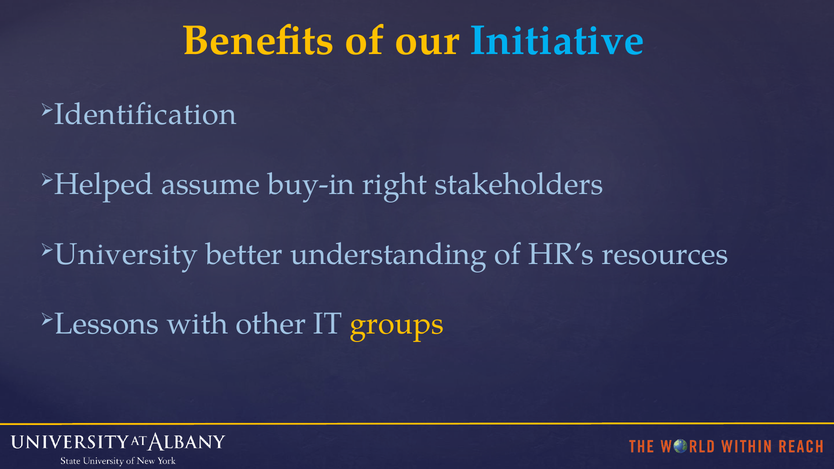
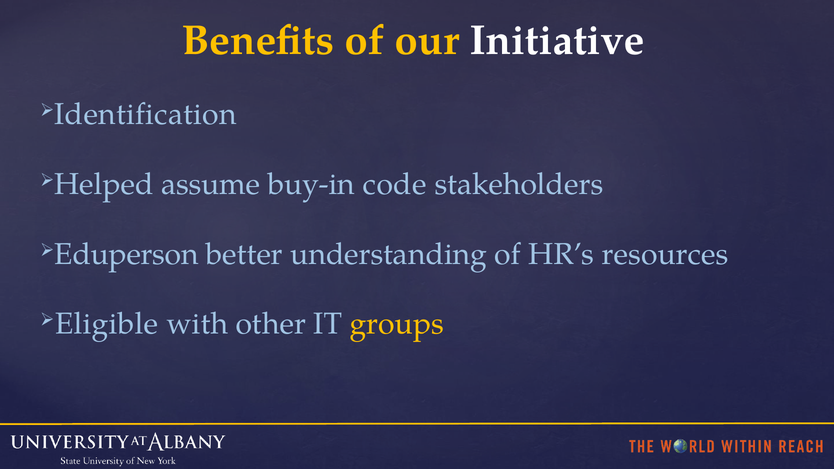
Initiative colour: light blue -> white (557, 40)
right: right -> code (395, 184)
University: University -> Eduperson (127, 254)
Lessons: Lessons -> Eligible (107, 324)
